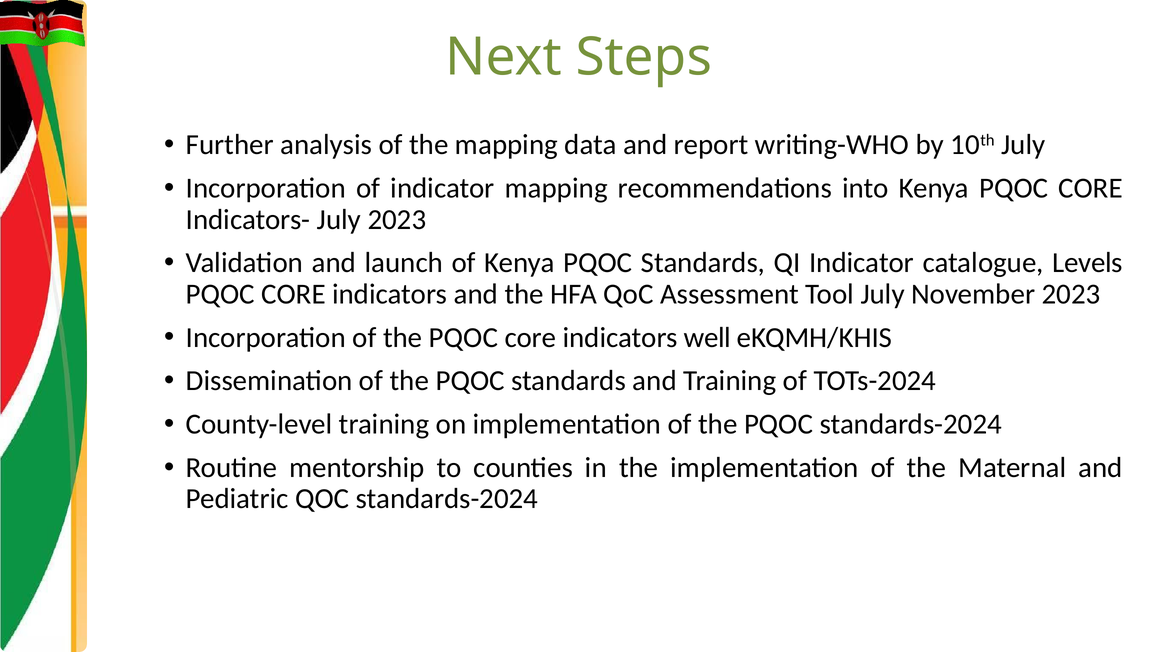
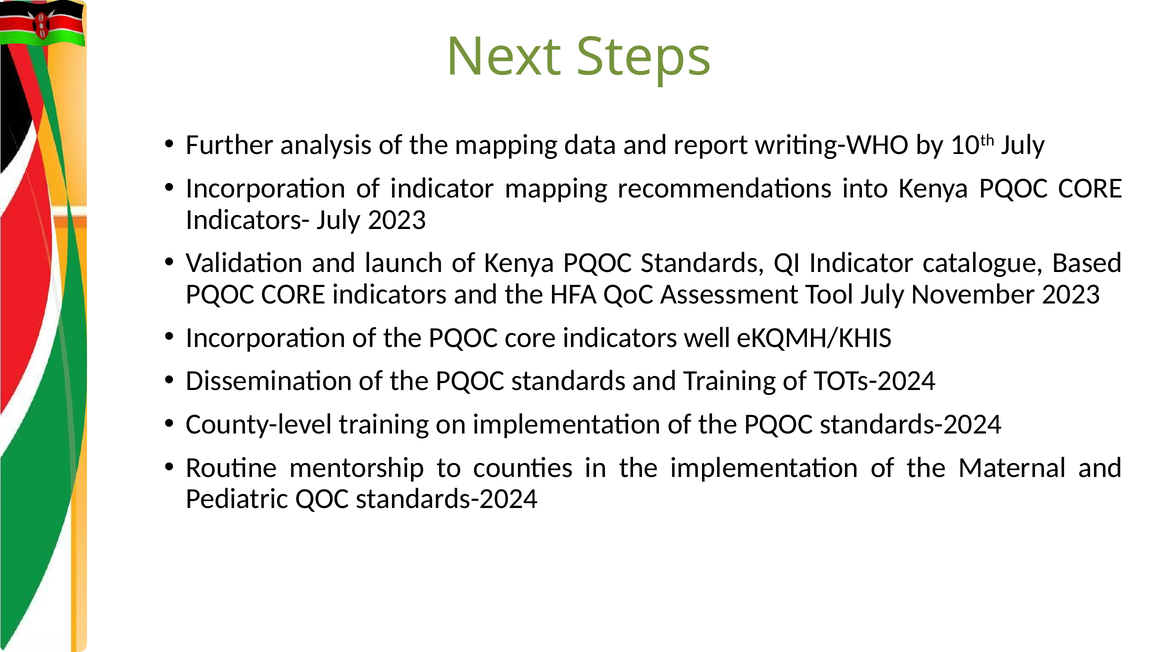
Levels: Levels -> Based (1087, 263)
